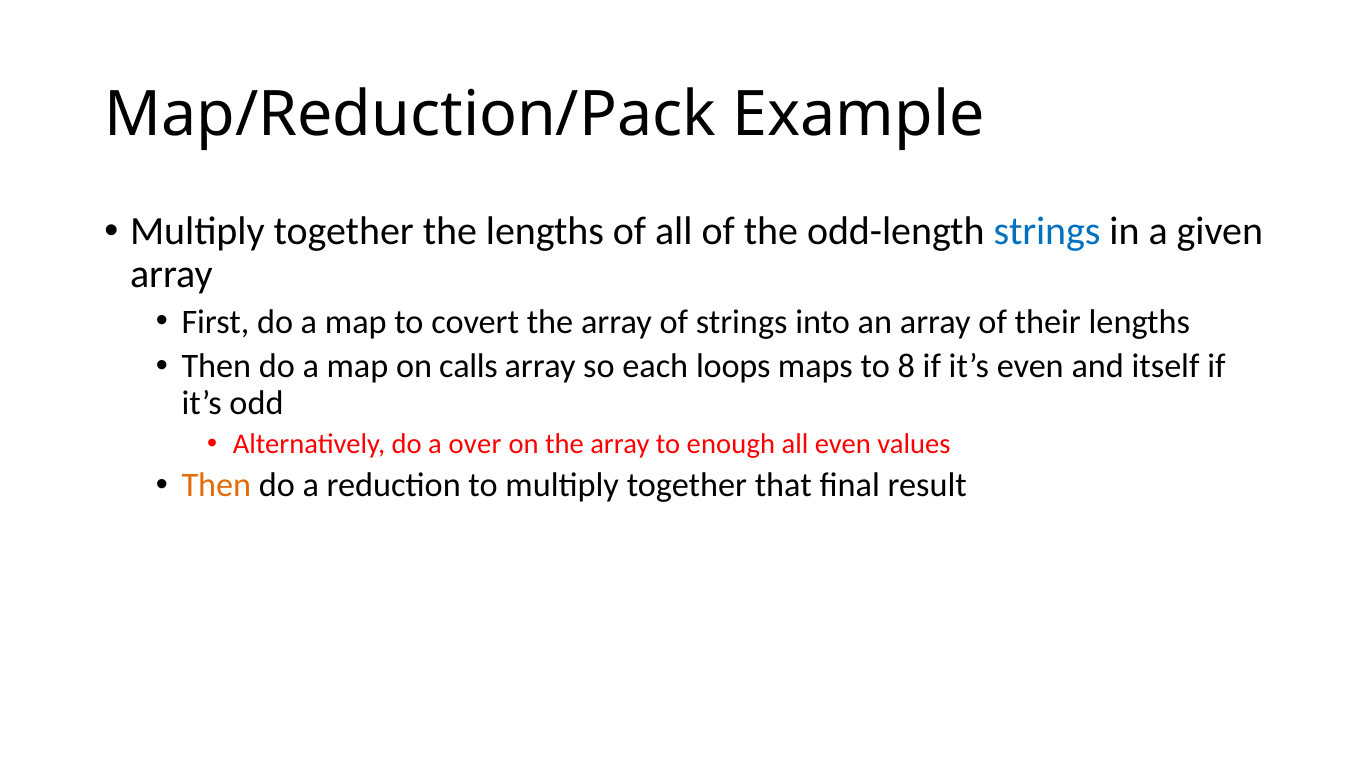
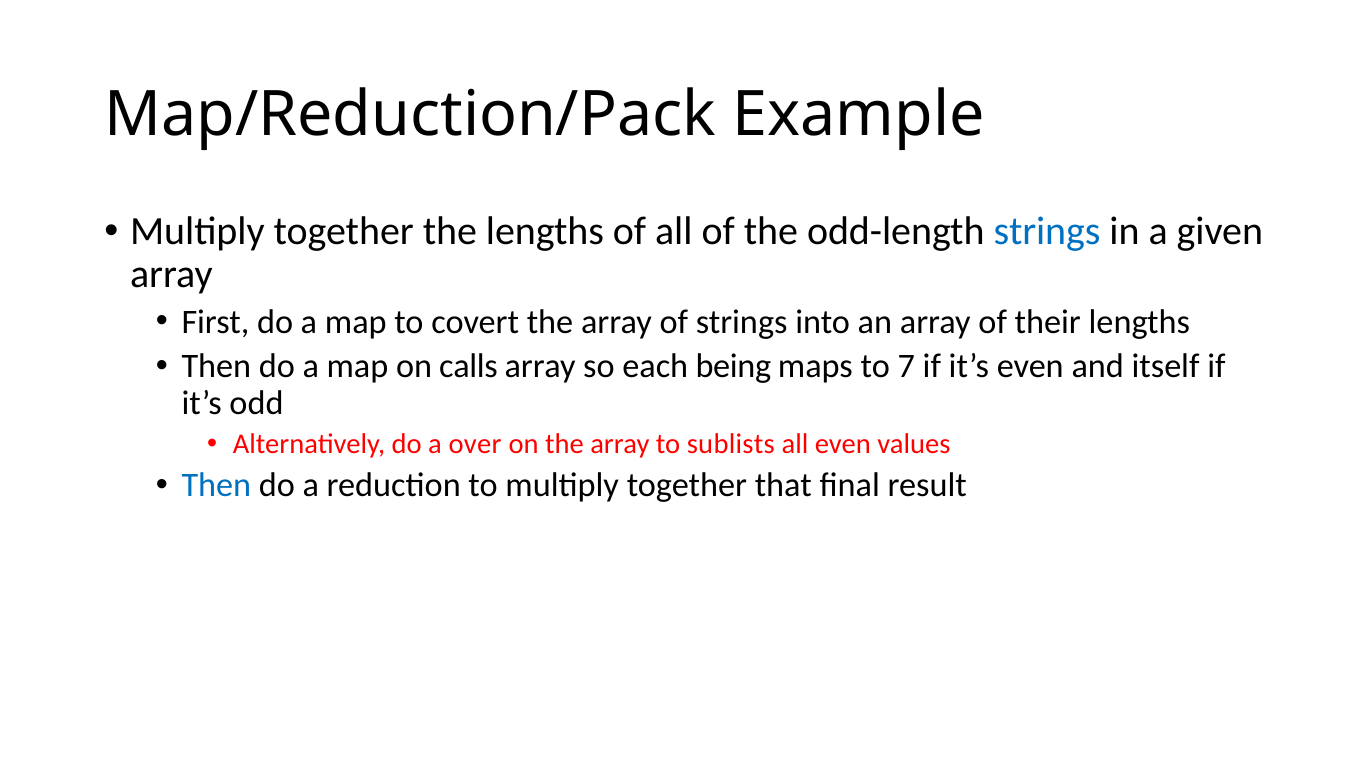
loops: loops -> being (733, 366)
8: 8 -> 7 (906, 366)
enough: enough -> sublists (731, 444)
Then colour: orange -> blue (216, 485)
